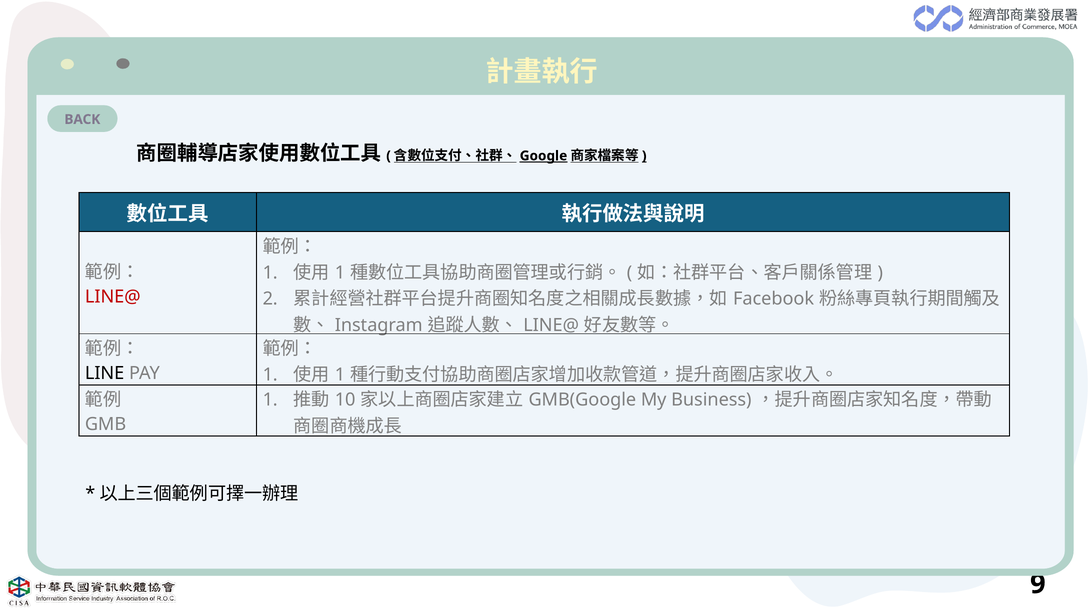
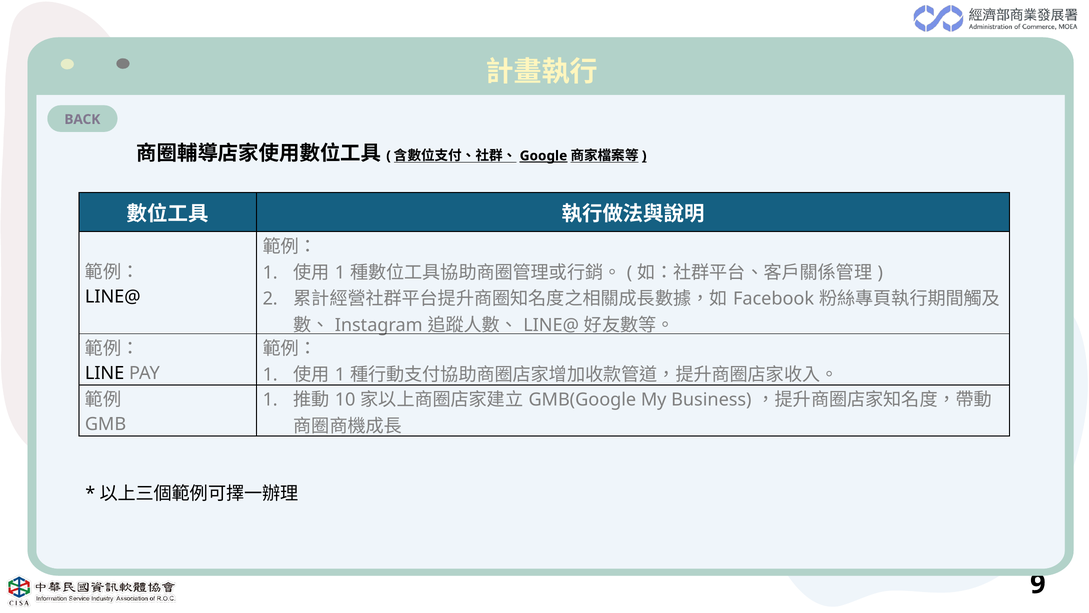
LINE@ colour: red -> black (113, 297)
